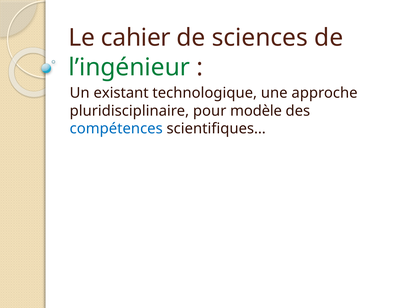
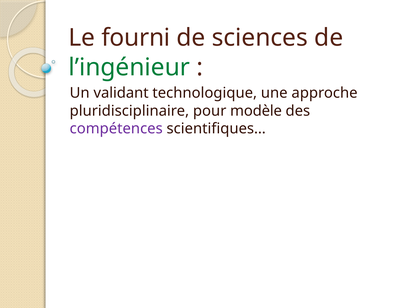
cahier: cahier -> fourni (136, 38)
existant: existant -> validant (121, 93)
compétences colour: blue -> purple (116, 129)
